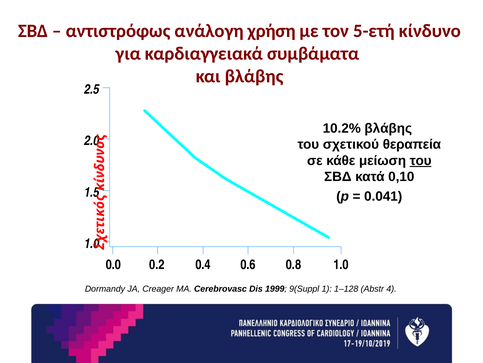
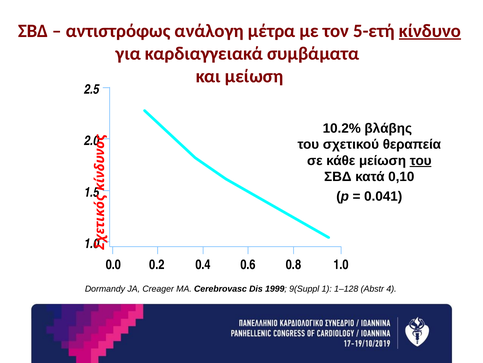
χρήση: χρήση -> μέτρα (272, 31)
κίνδυνο underline: none -> present (430, 31)
και βλάβης: βλάβης -> μείωση (254, 76)
